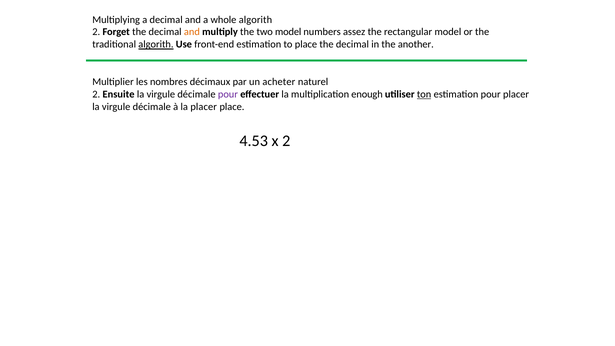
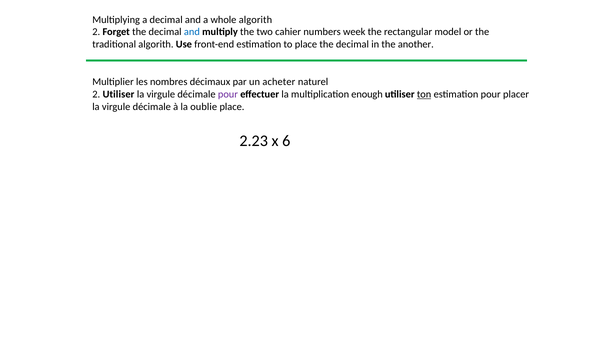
and colour: orange -> blue (192, 32)
two model: model -> cahier (288, 32)
assez: assez -> week (354, 32)
algorith underline: present -> none (156, 44)
2 Ensuite: Ensuite -> Utiliser (119, 94)
la placer: placer -> oublie (204, 107)
4.53: 4.53 -> 2.23 (254, 141)
x 2: 2 -> 6 (286, 141)
